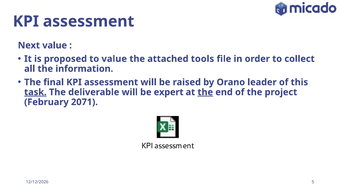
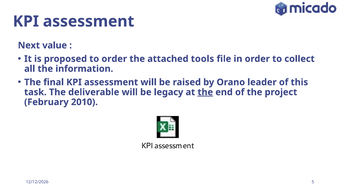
to value: value -> order (114, 59)
task underline: present -> none (35, 92)
expert: expert -> legacy (169, 92)
2071: 2071 -> 2010 (84, 102)
